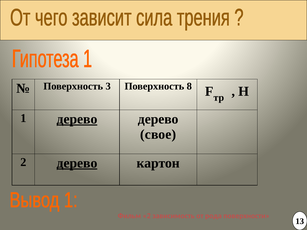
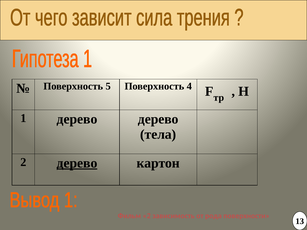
3: 3 -> 5 (108, 86)
8: 8 -> 4 (189, 86)
дерево underline: present -> none (77, 119)
свое: свое -> тела (158, 134)
